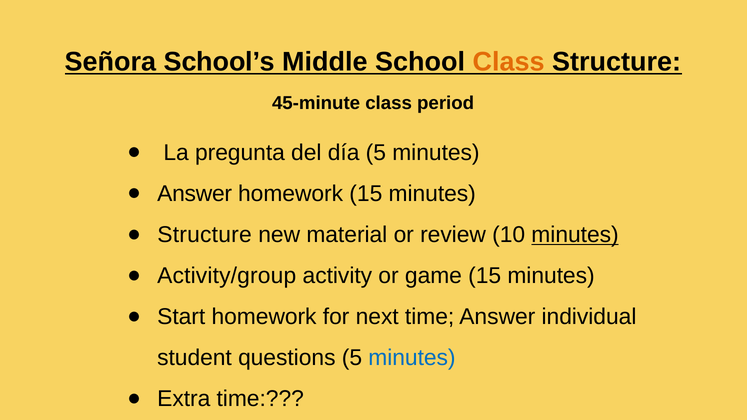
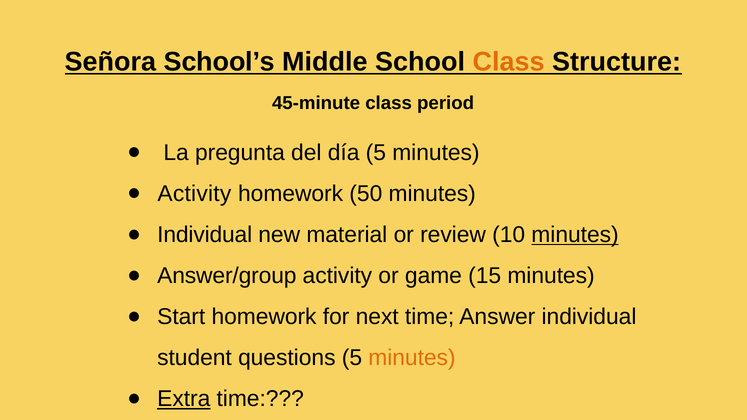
Answer: Answer -> Activity (194, 194)
homework 15: 15 -> 50 (366, 194)
Structure: Structure -> Individual (205, 235)
Activity/group: Activity/group -> Answer/group (227, 276)
minutes colour: blue -> orange (412, 358)
Extra underline: none -> present (184, 399)
